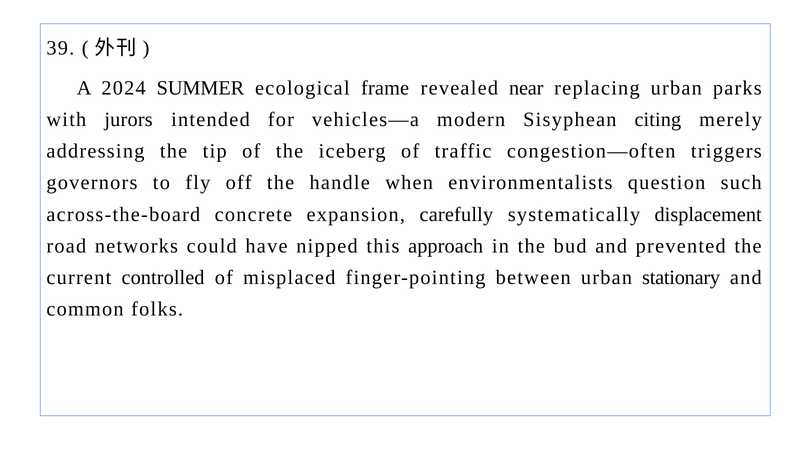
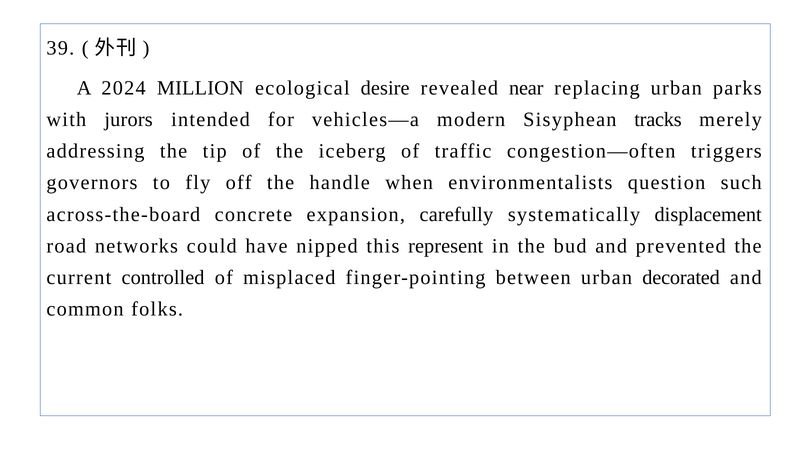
SUMMER: SUMMER -> MILLION (200, 88)
frame: frame -> desire (385, 88)
citing: citing -> tracks (658, 120)
approach: approach -> represent (446, 246)
stationary: stationary -> decorated (681, 278)
